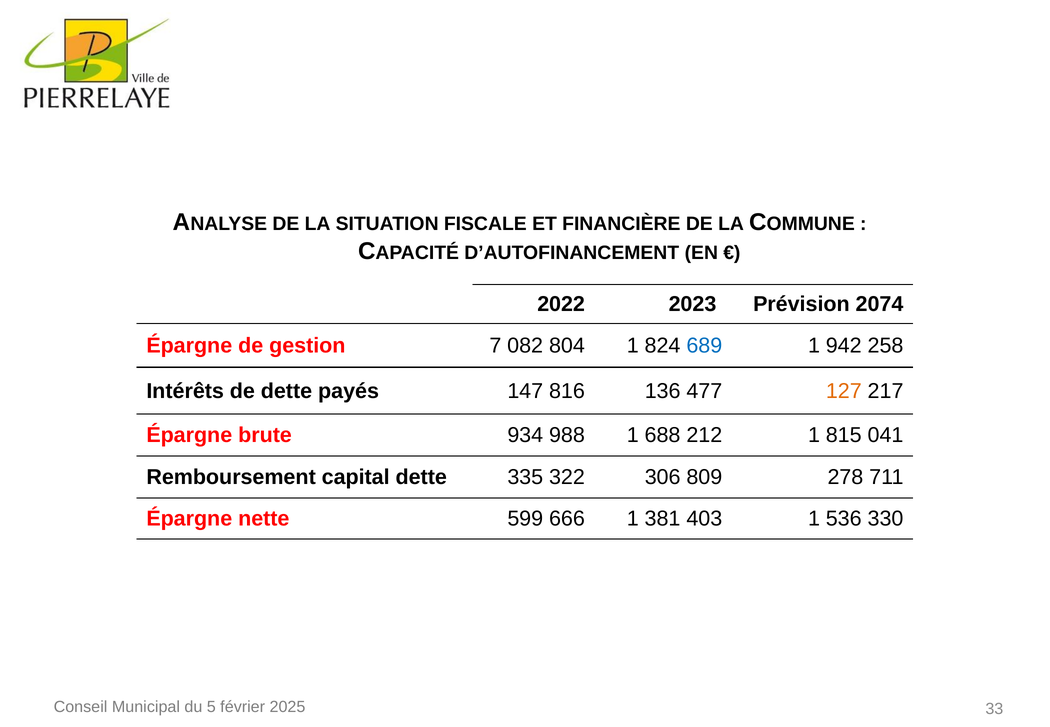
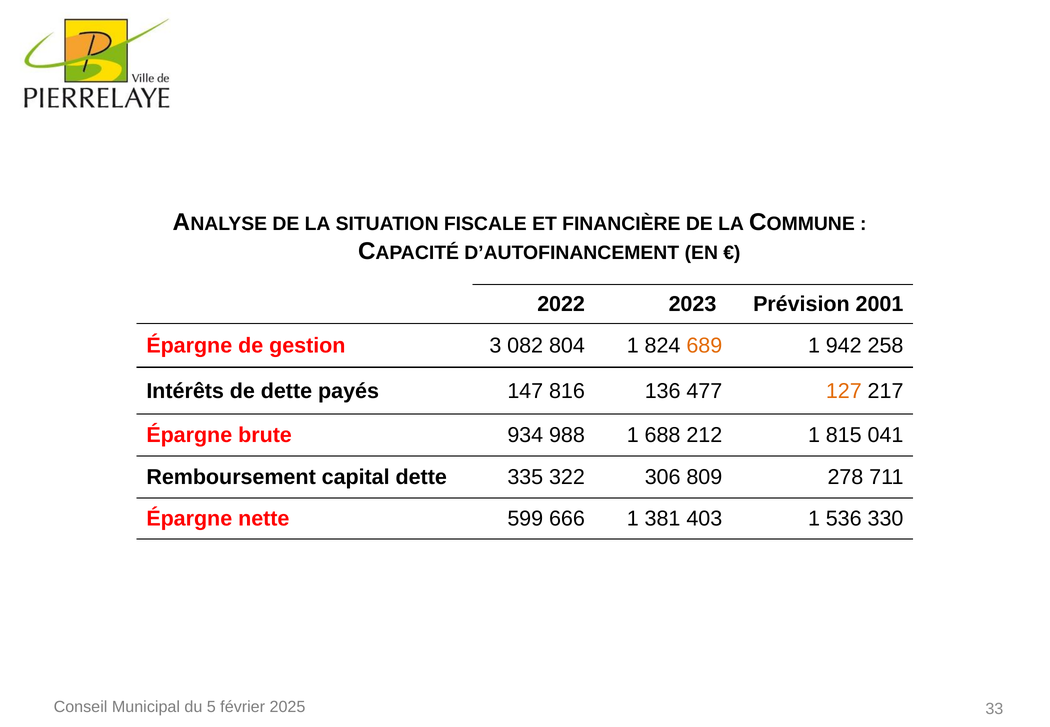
2074: 2074 -> 2001 (880, 304)
7: 7 -> 3 (495, 346)
689 colour: blue -> orange (704, 346)
